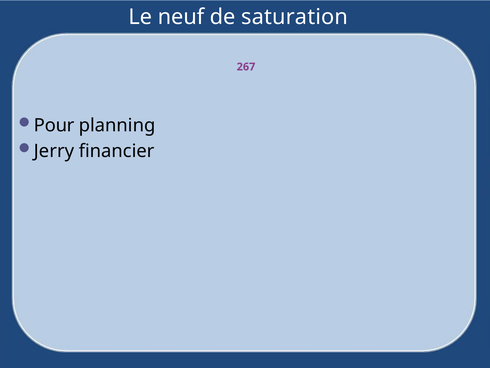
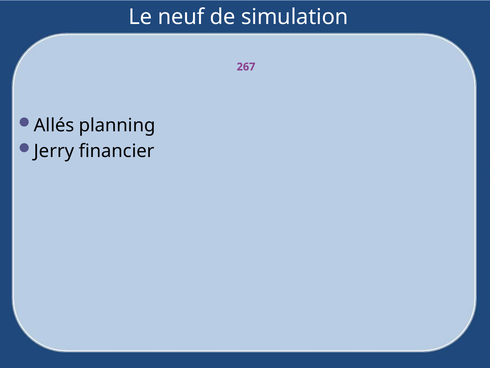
saturation: saturation -> simulation (295, 17)
Pour: Pour -> Allés (54, 125)
